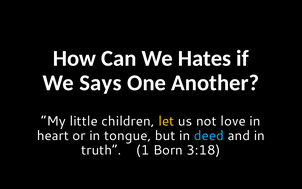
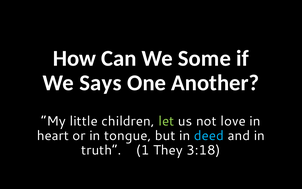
Hates: Hates -> Some (204, 58)
let colour: yellow -> light green (166, 121)
Born: Born -> They (168, 150)
